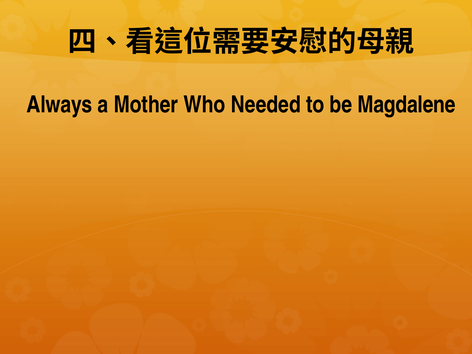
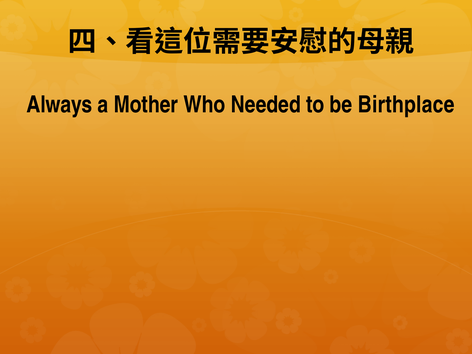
Magdalene: Magdalene -> Birthplace (406, 105)
